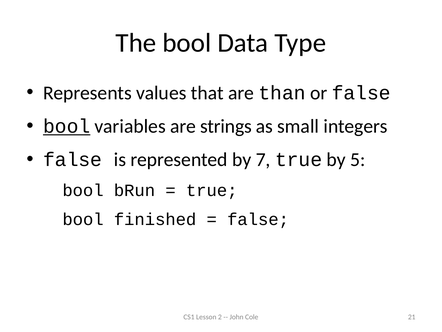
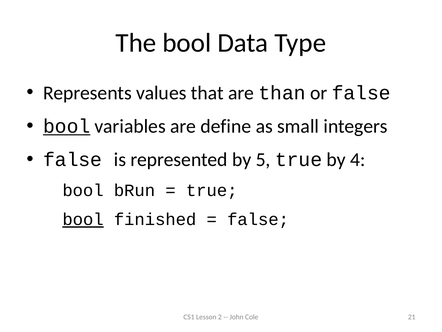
strings: strings -> define (226, 126)
7: 7 -> 5 (263, 160)
5: 5 -> 4 (358, 160)
bool underline: none -> present (83, 219)
